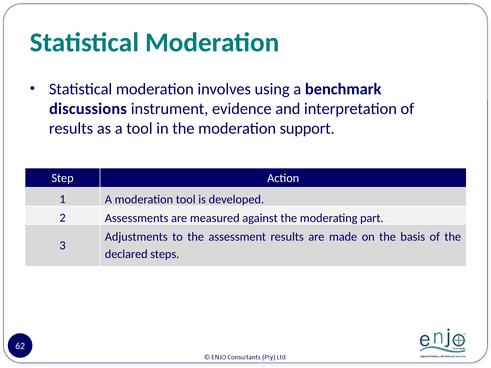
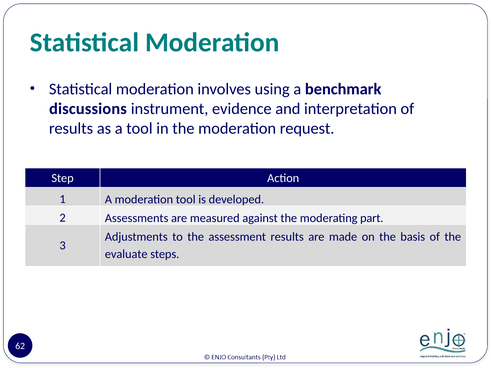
support: support -> request (307, 129)
declared: declared -> evaluate (126, 254)
